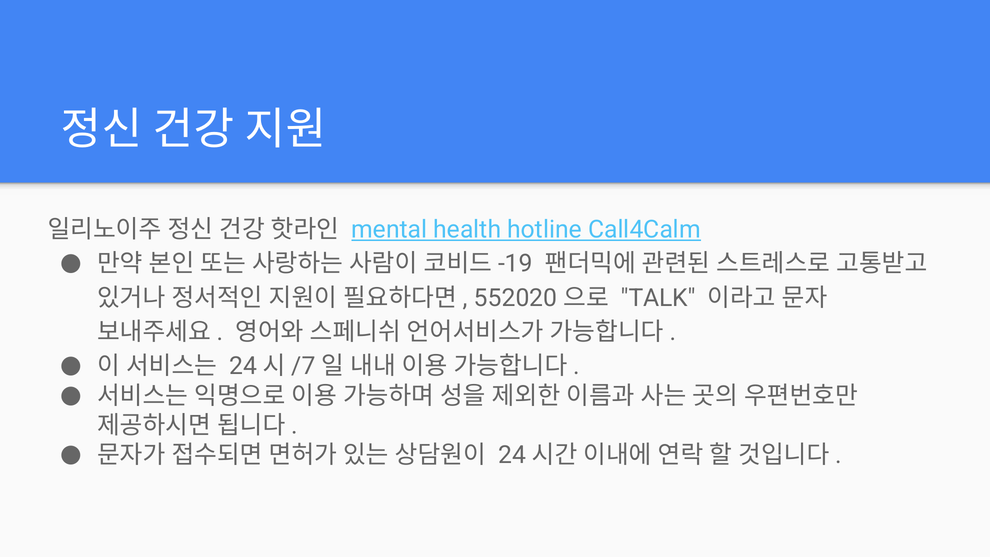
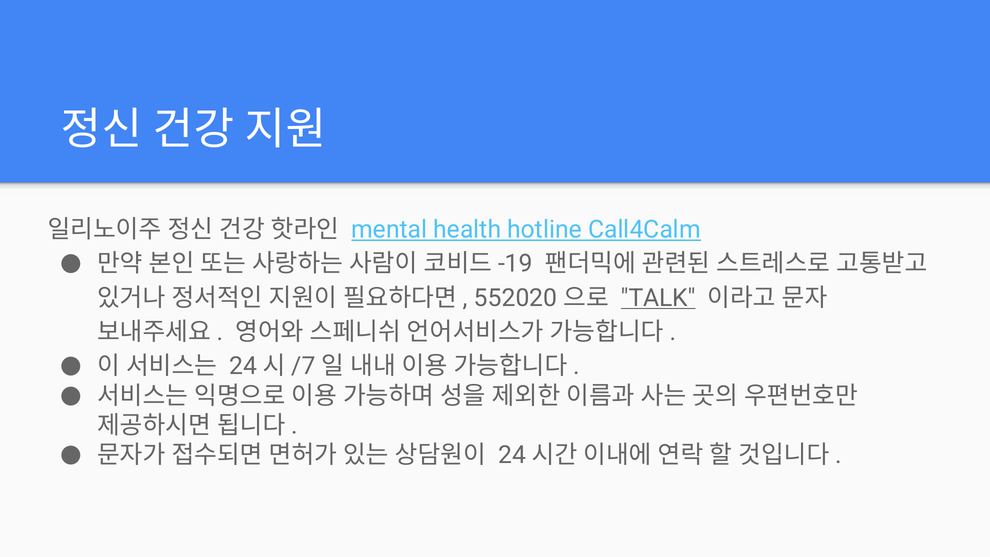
TALK underline: none -> present (658, 298)
